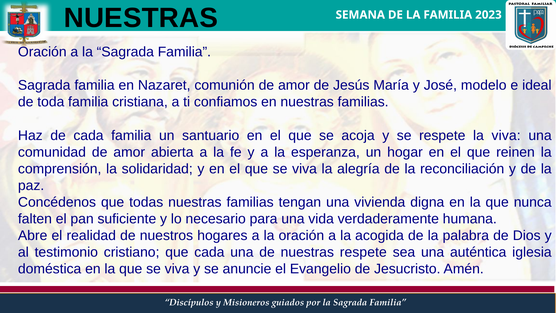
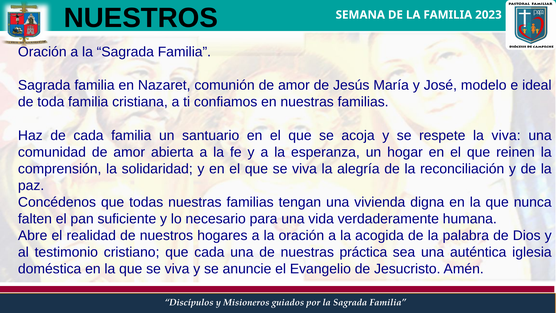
NUESTRAS: NUESTRAS -> NUESTROS (141, 18)
nuestras respete: respete -> práctica (363, 252)
